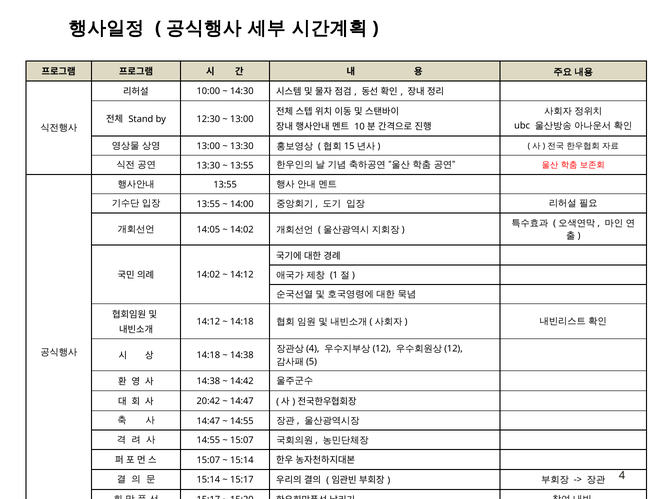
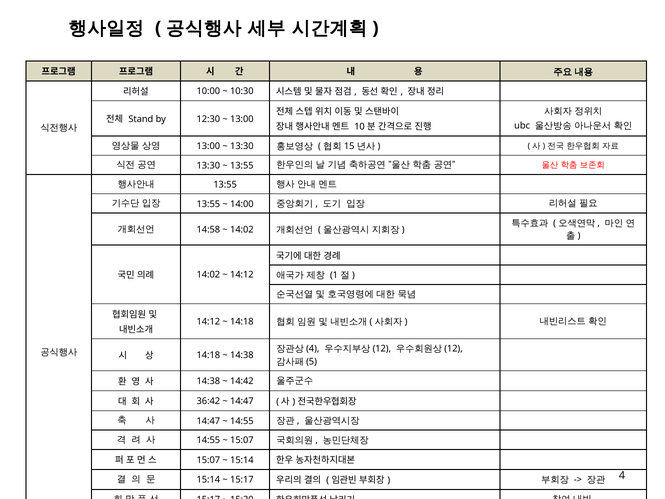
14:30: 14:30 -> 10:30 (242, 91)
14:05: 14:05 -> 14:58 (208, 230)
20:42: 20:42 -> 36:42 (208, 401)
